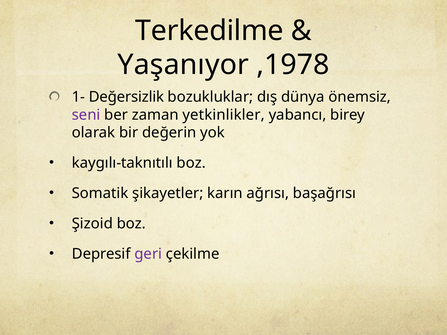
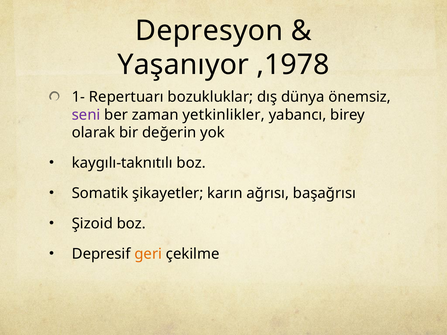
Terkedilme: Terkedilme -> Depresyon (209, 31)
Değersizlik: Değersizlik -> Repertuarı (126, 97)
geri colour: purple -> orange (148, 254)
